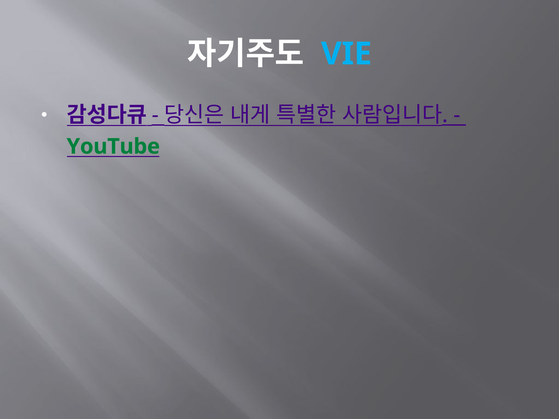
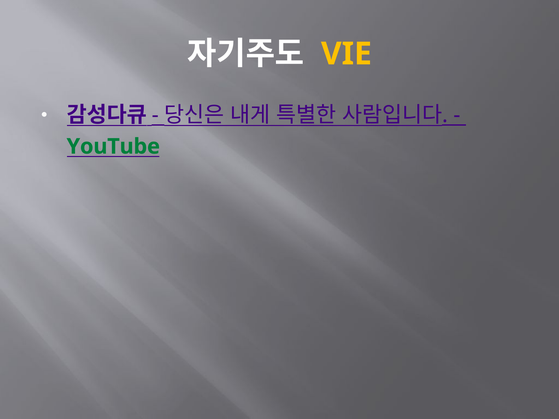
VIE colour: light blue -> yellow (346, 54)
